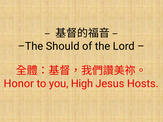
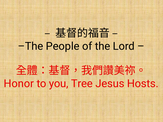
Should: Should -> People (63, 46)
High: High -> Tree (82, 84)
